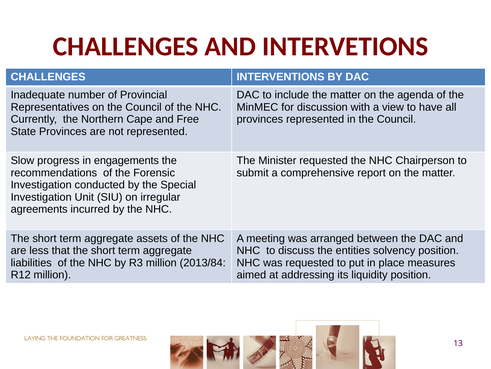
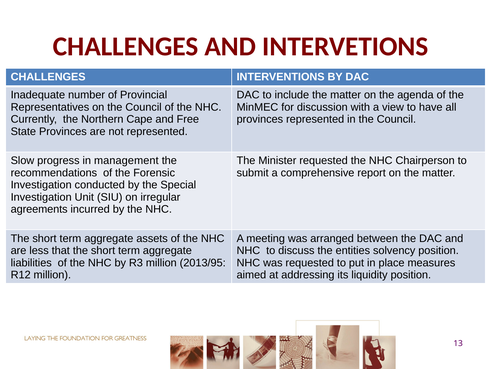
engagements: engagements -> management (126, 160)
2013/84: 2013/84 -> 2013/95 (203, 262)
